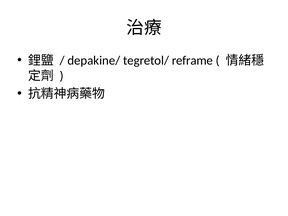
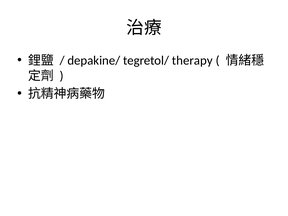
reframe: reframe -> therapy (192, 60)
